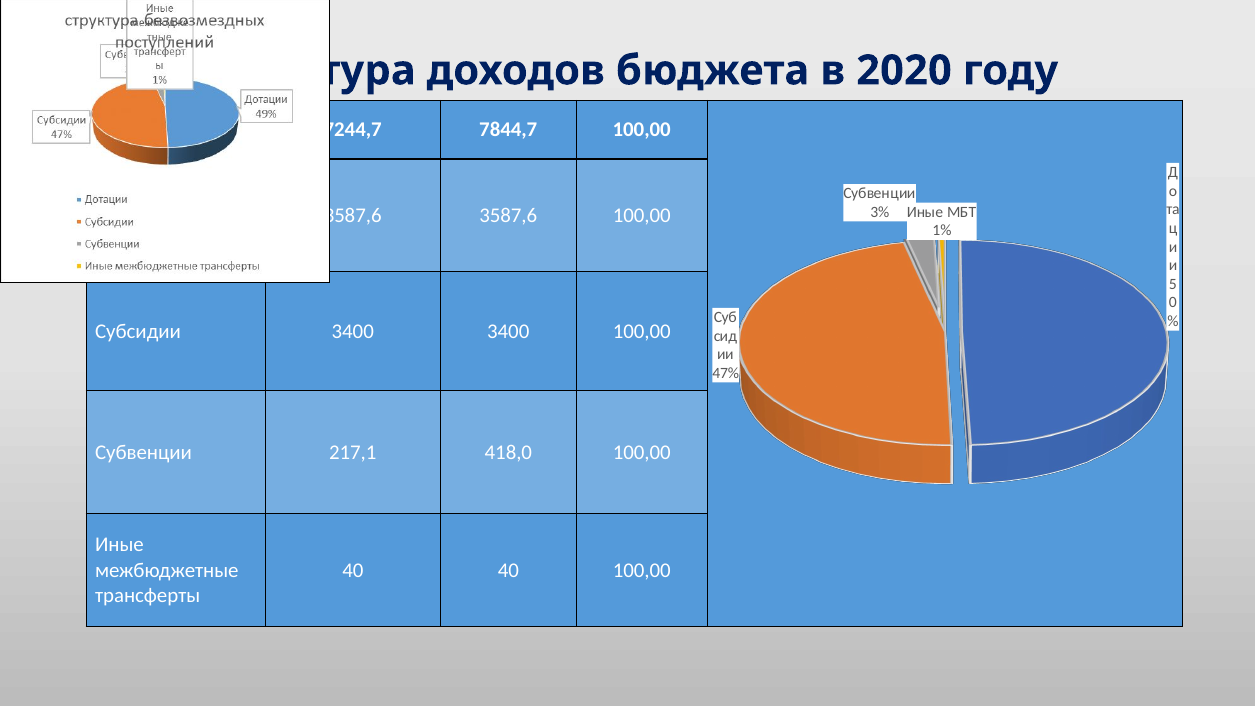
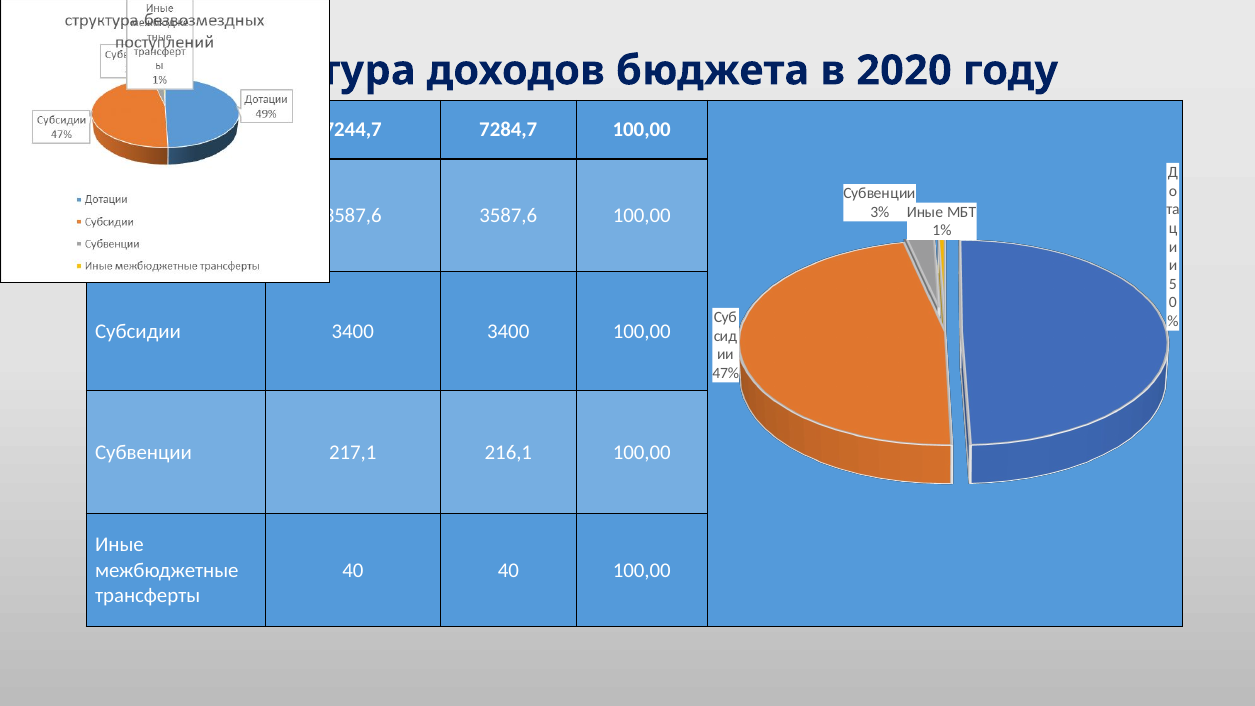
7844,7: 7844,7 -> 7284,7 (508, 130)
418,0: 418,0 -> 216,1 (508, 452)
